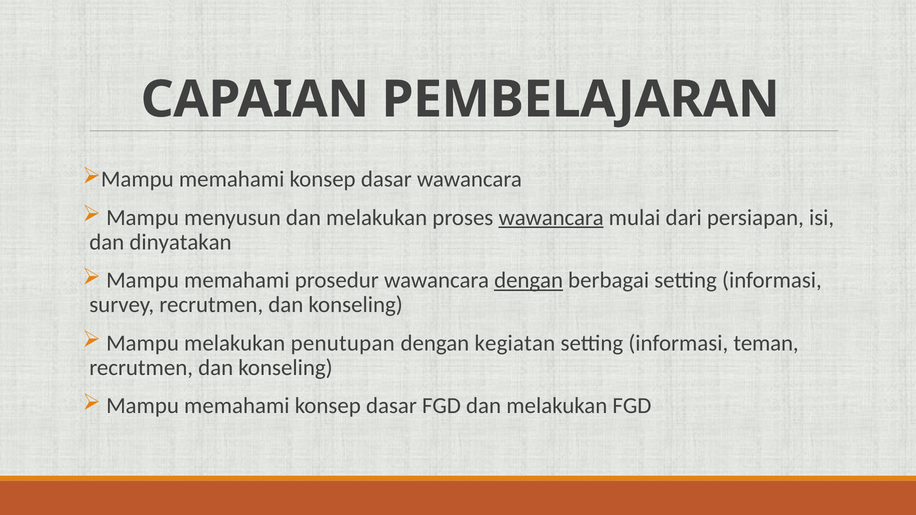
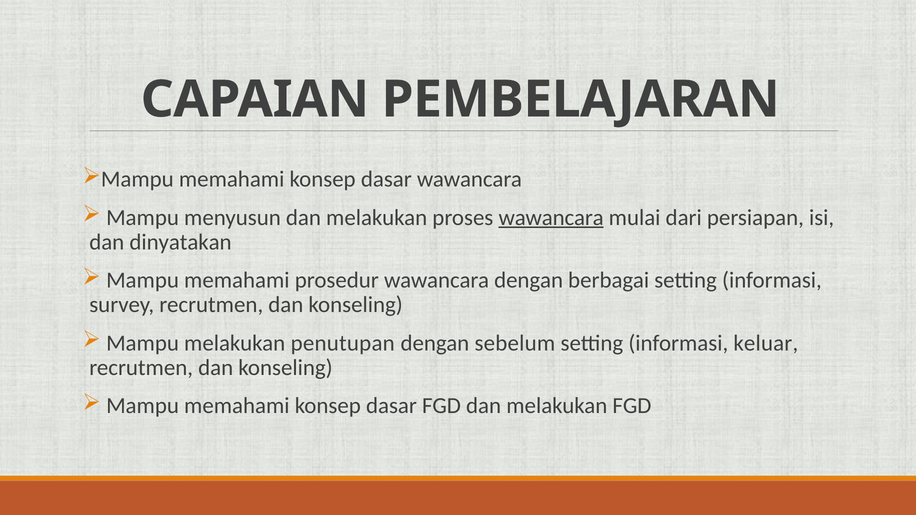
dengan underline: present -> none (529, 280)
kegiatan: kegiatan -> sebelum (515, 343)
teman: teman -> keluar (766, 343)
